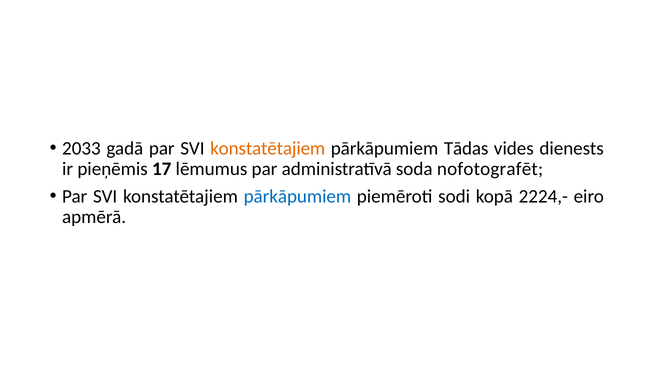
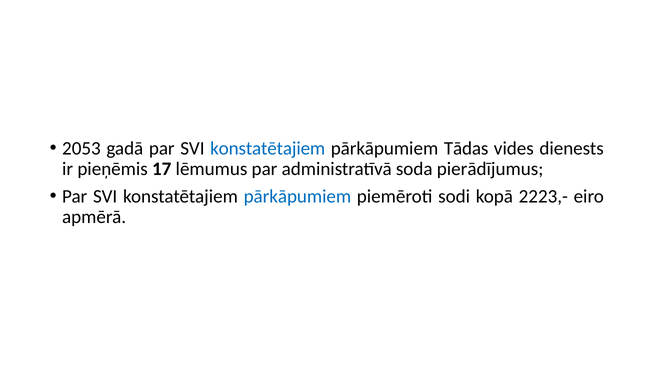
2033: 2033 -> 2053 (81, 148)
konstatētajiem colour: orange -> blue (268, 148)
nofotografēt: nofotografēt -> pierādījumus (490, 169)
2224,-: 2224,- -> 2223,- (543, 196)
